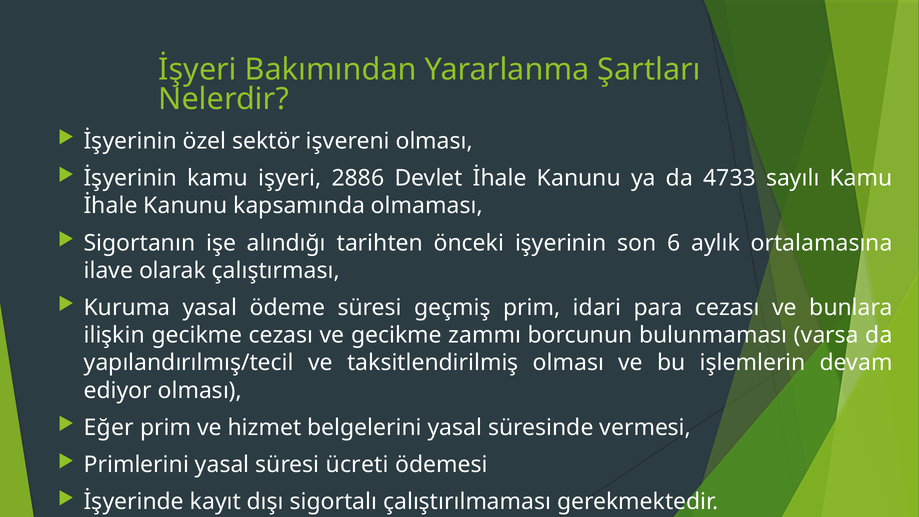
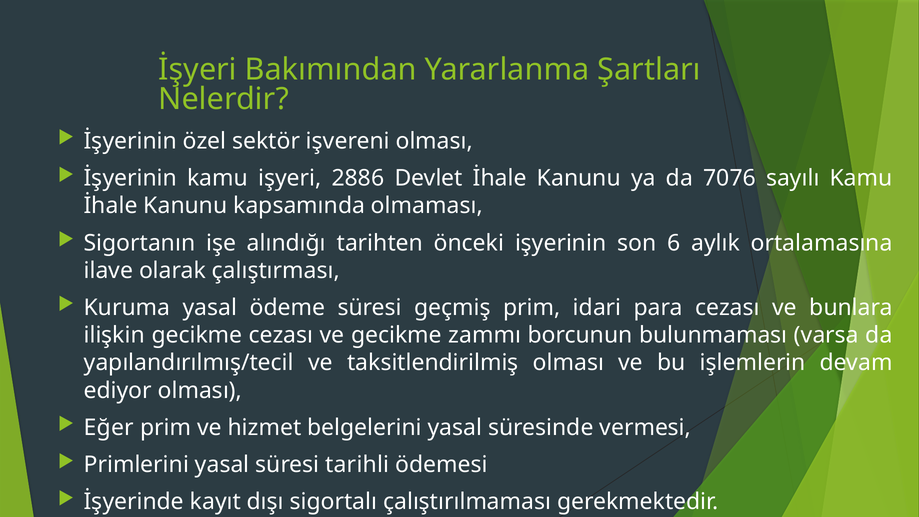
4733: 4733 -> 7076 (730, 178)
ücreti: ücreti -> tarihli (357, 465)
